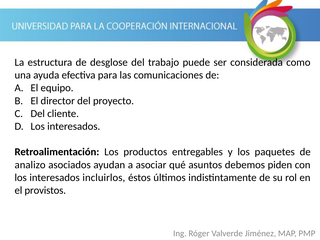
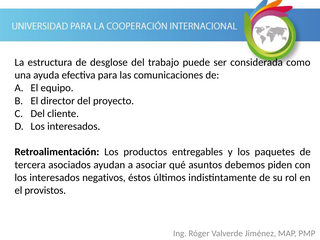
analizo: analizo -> tercera (30, 165)
incluirlos: incluirlos -> negativos (104, 178)
